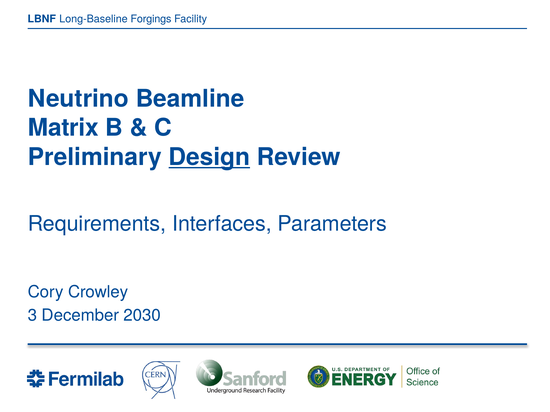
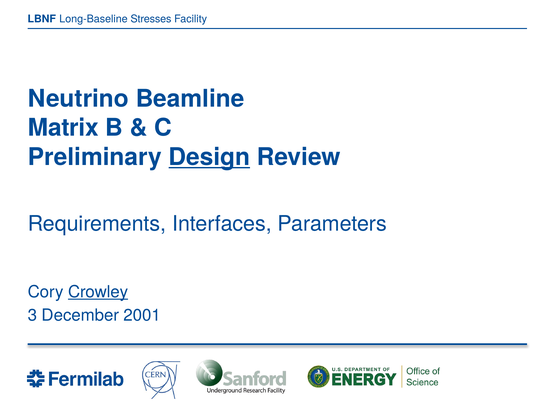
Forgings: Forgings -> Stresses (151, 19)
Crowley underline: none -> present (98, 292)
2030: 2030 -> 2001 (142, 316)
